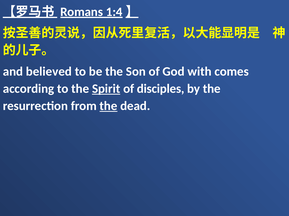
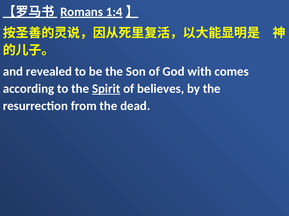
believed: believed -> revealed (49, 72)
disciples: disciples -> believes (161, 89)
the underline: present -> none (108, 106)
